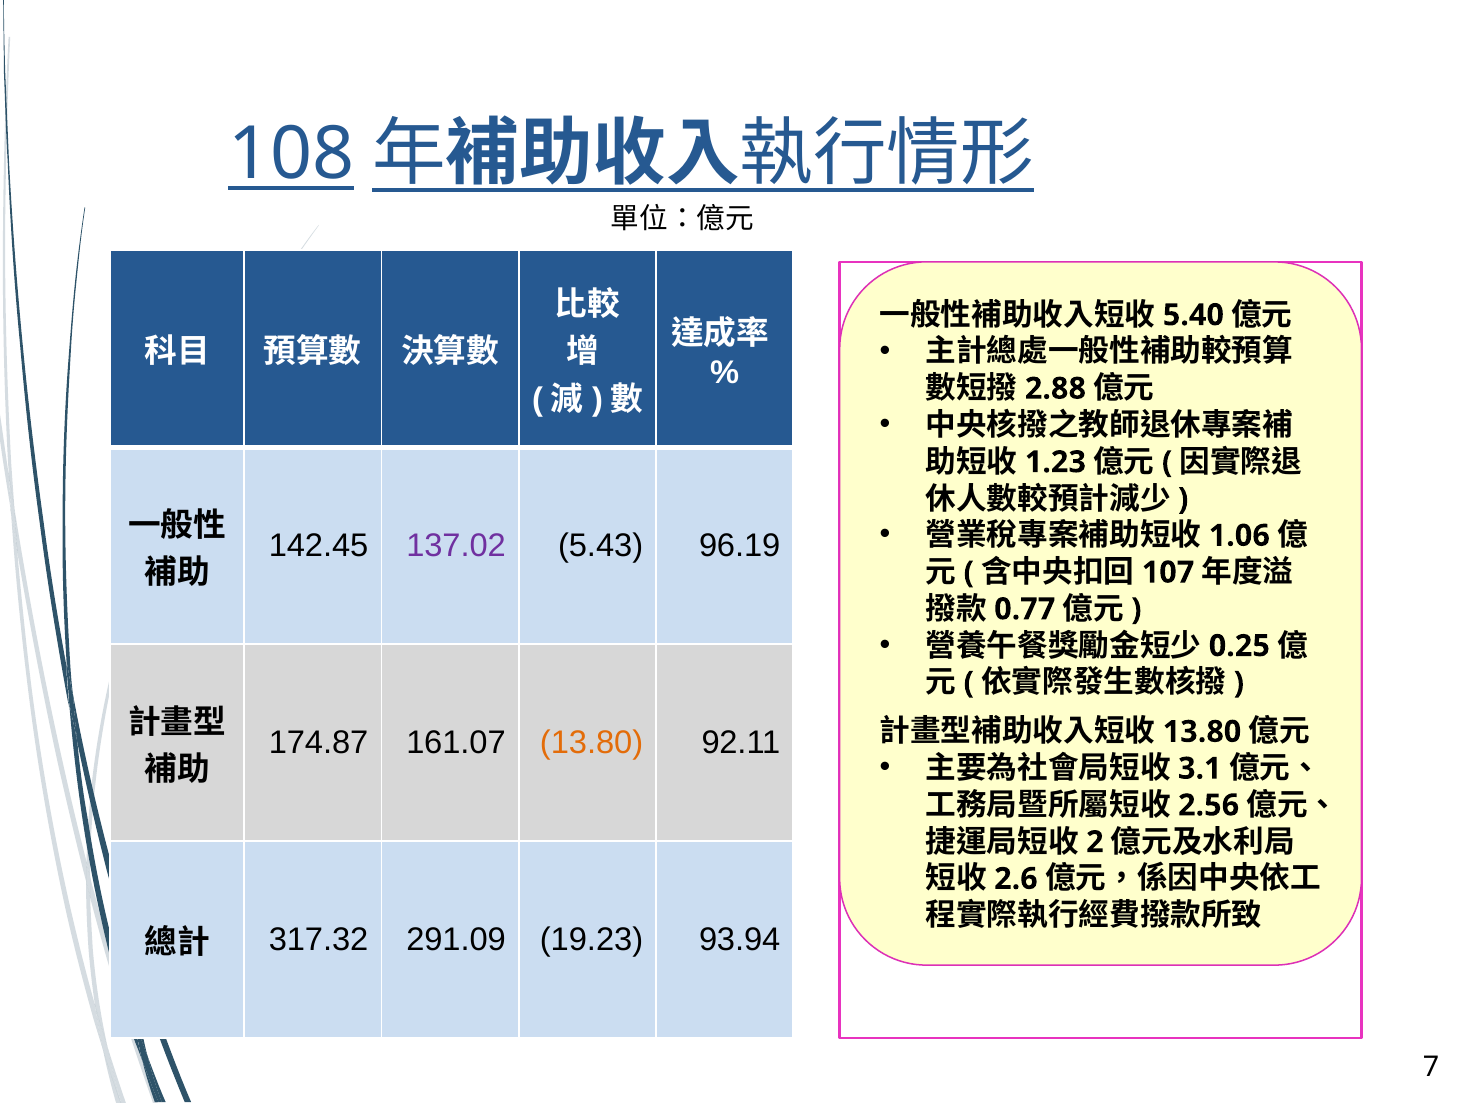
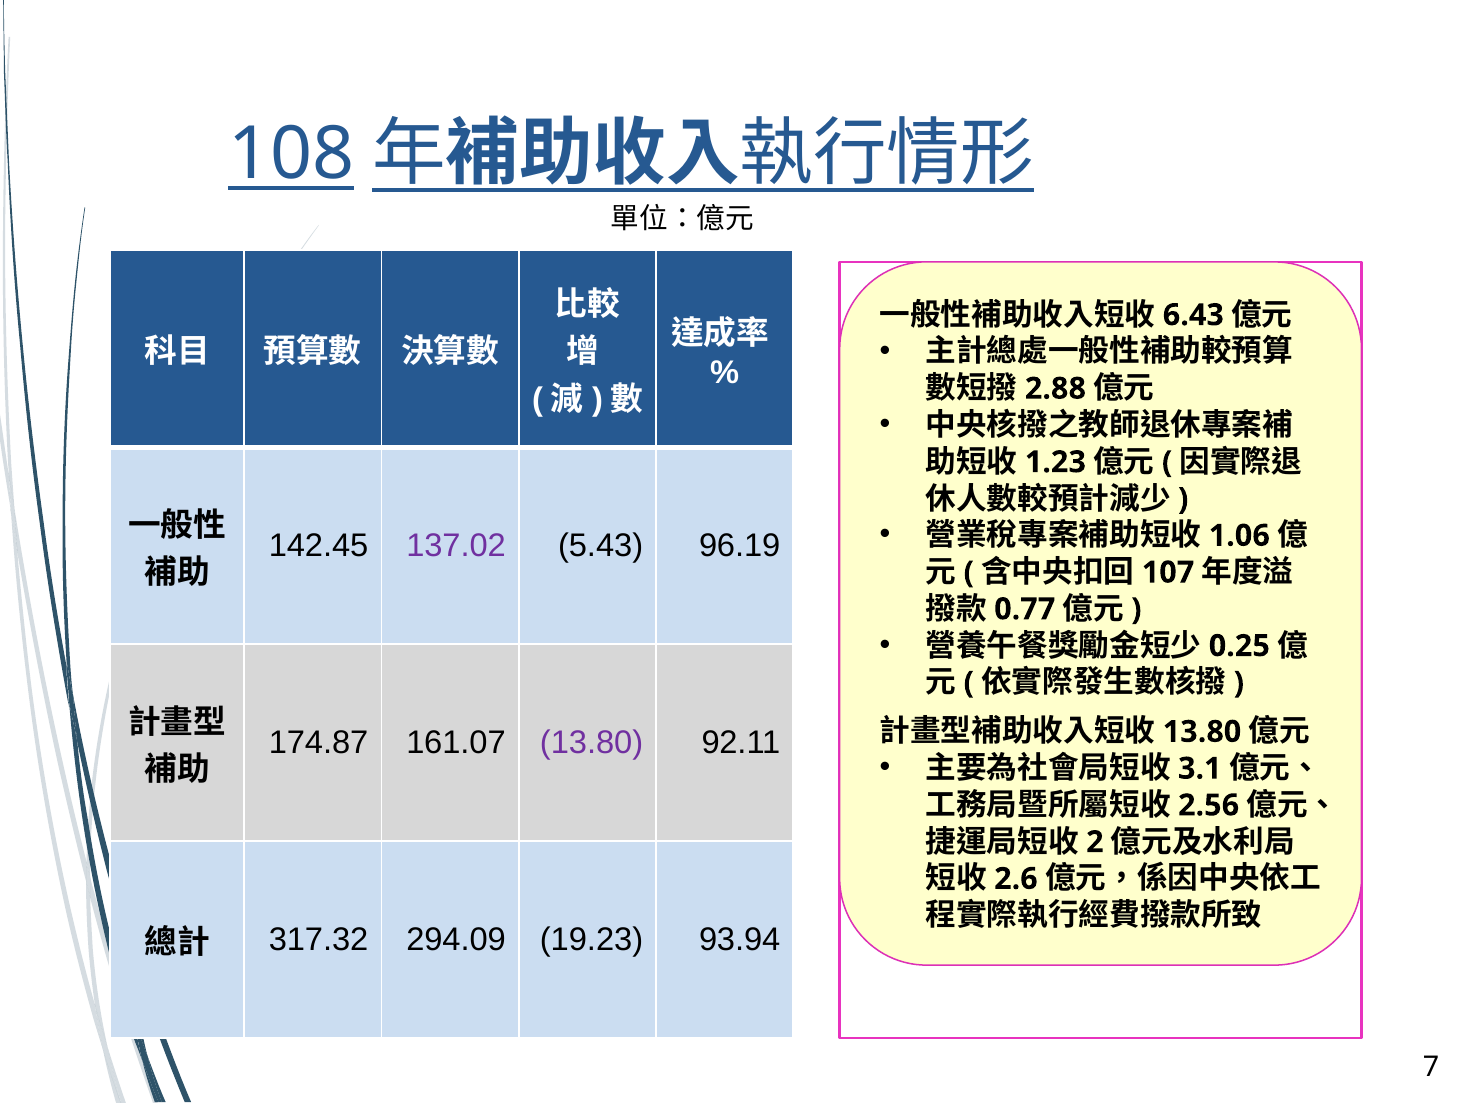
5.40: 5.40 -> 6.43 (1193, 315)
13.80 colour: orange -> purple (592, 743)
291.09: 291.09 -> 294.09 (456, 940)
